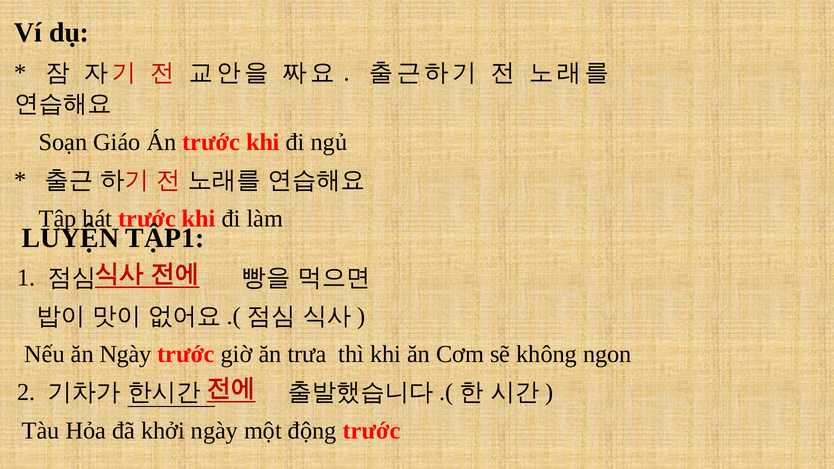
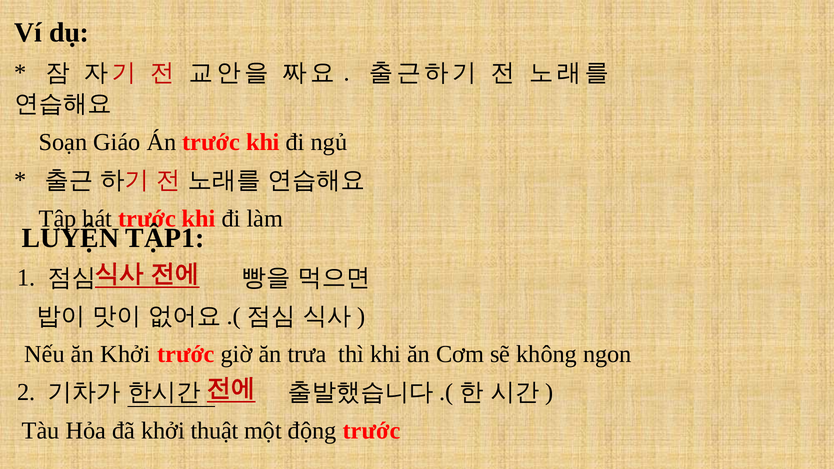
ăn Ngày: Ngày -> Khởi (125, 354)
khởi ngày: ngày -> thuật (215, 431)
